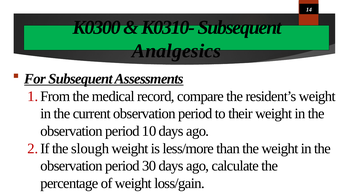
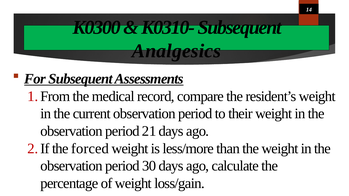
10: 10 -> 21 (149, 131)
slough: slough -> forced (90, 149)
